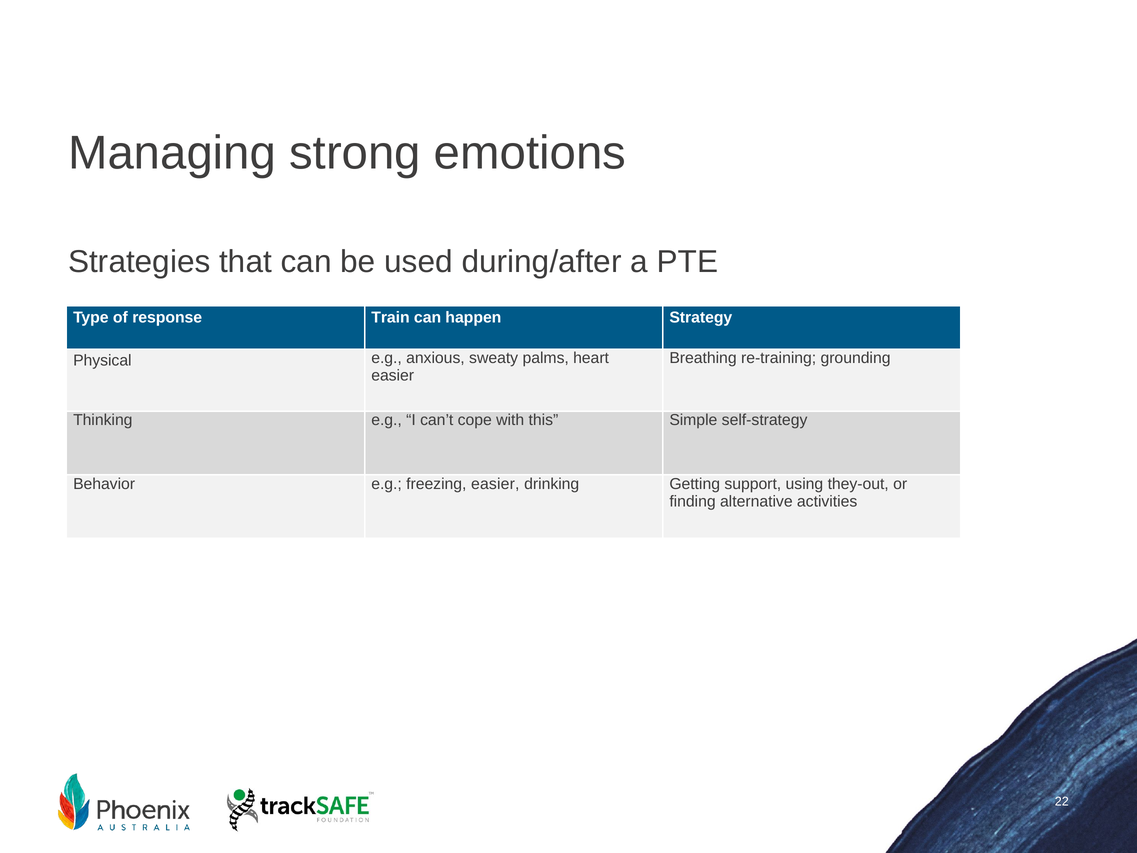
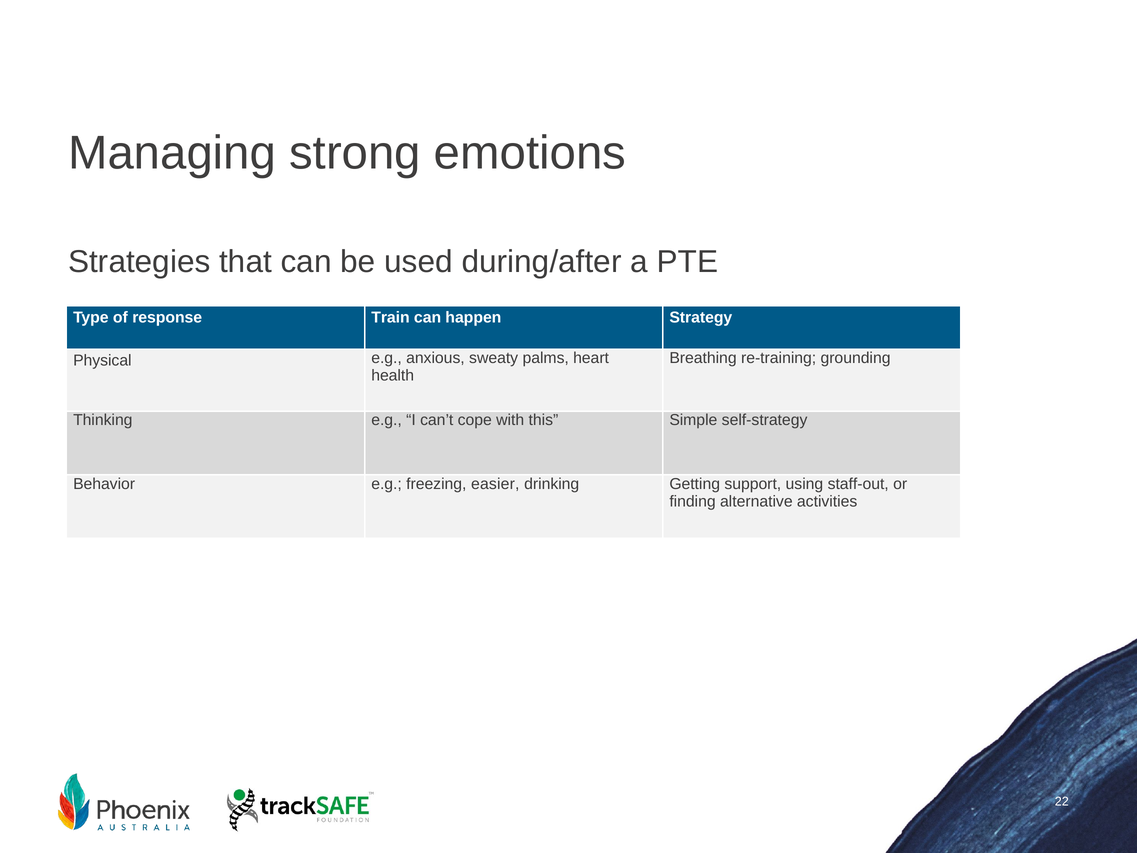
easier: easier -> health (393, 376)
they-out: they-out -> staff-out (858, 484)
